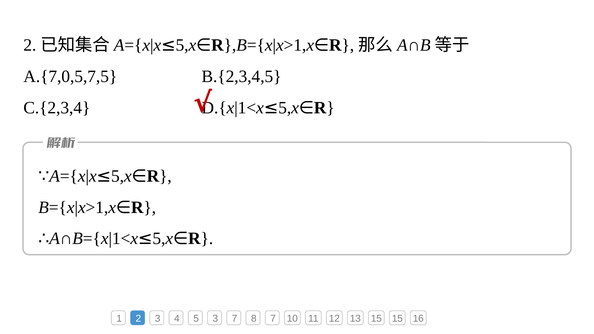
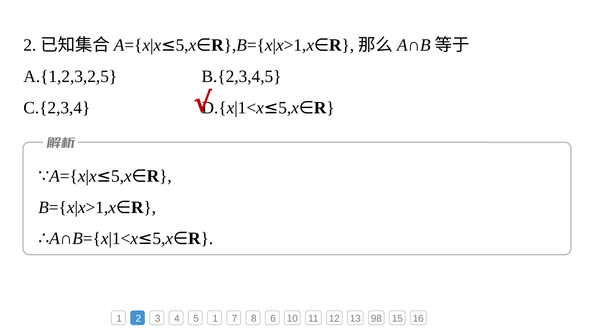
A.{7,0,5,7,5: A.{7,0,5,7,5 -> A.{1,2,3,2,5 (70, 76)
5 3: 3 -> 1 (215, 319)
8 7: 7 -> 6 (273, 319)
13 15: 15 -> 98 (376, 319)
